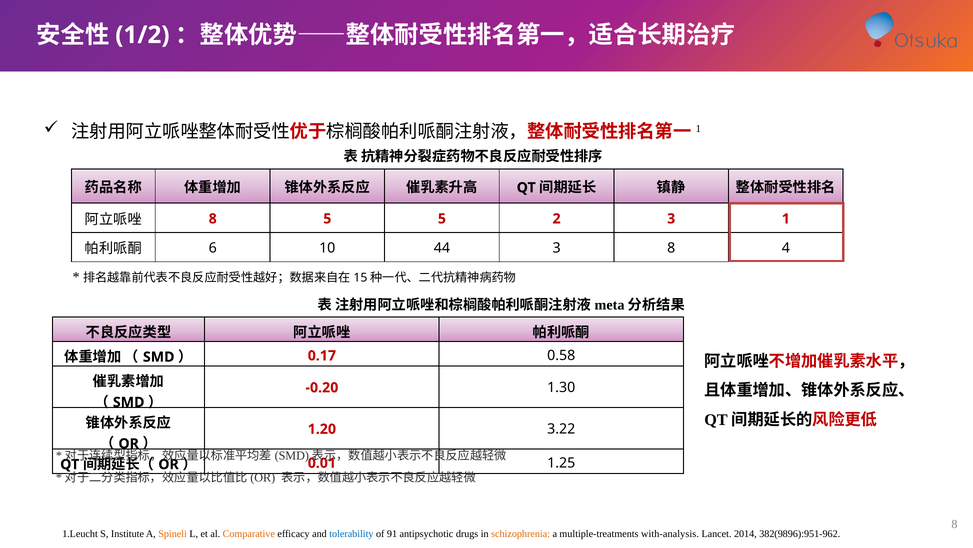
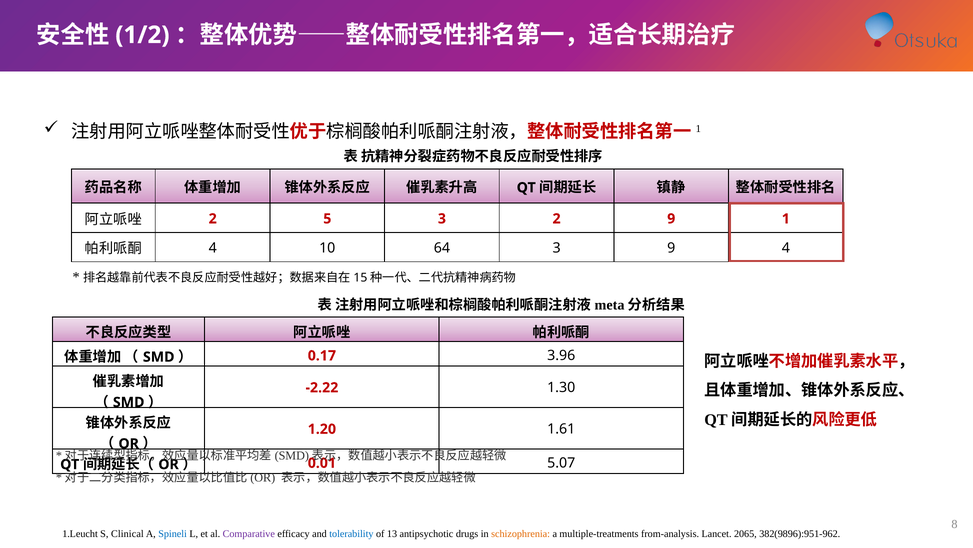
8: 8 -> 2 (213, 218)
5 5: 5 -> 3 (442, 218)
2 3: 3 -> 9 (671, 218)
6: 6 -> 4 (213, 248)
44: 44 -> 64 (442, 248)
3 8: 8 -> 9 (671, 248)
0.58: 0.58 -> 3.96 (561, 355)
-0.20: -0.20 -> -2.22 (322, 387)
3.22: 3.22 -> 1.61 (561, 429)
1.25: 1.25 -> 5.07 (561, 463)
Institute: Institute -> Clinical (127, 533)
Spineli colour: orange -> blue (173, 533)
Comparative colour: orange -> purple (249, 533)
91: 91 -> 13 (392, 533)
with-analysis: with-analysis -> from-analysis (670, 533)
2014: 2014 -> 2065 (745, 533)
